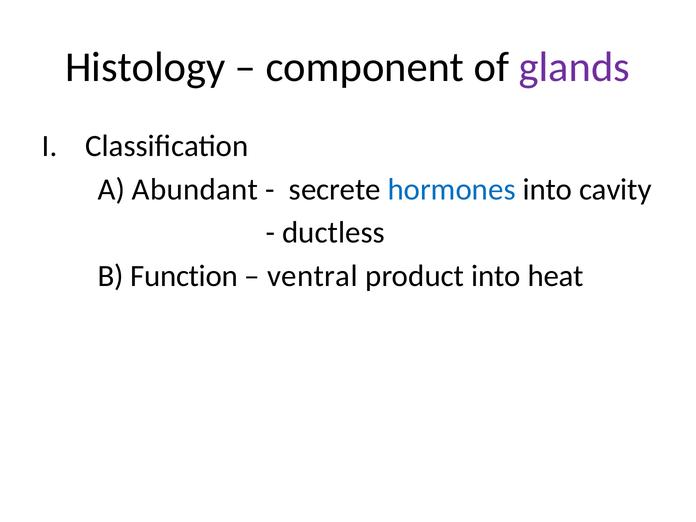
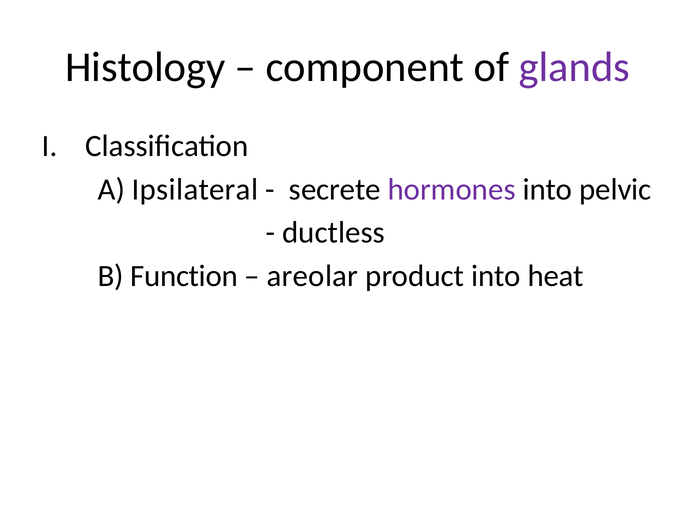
Abundant: Abundant -> Ipsilateral (195, 189)
hormones colour: blue -> purple (452, 189)
cavity: cavity -> pelvic (615, 189)
ventral: ventral -> areolar (312, 276)
